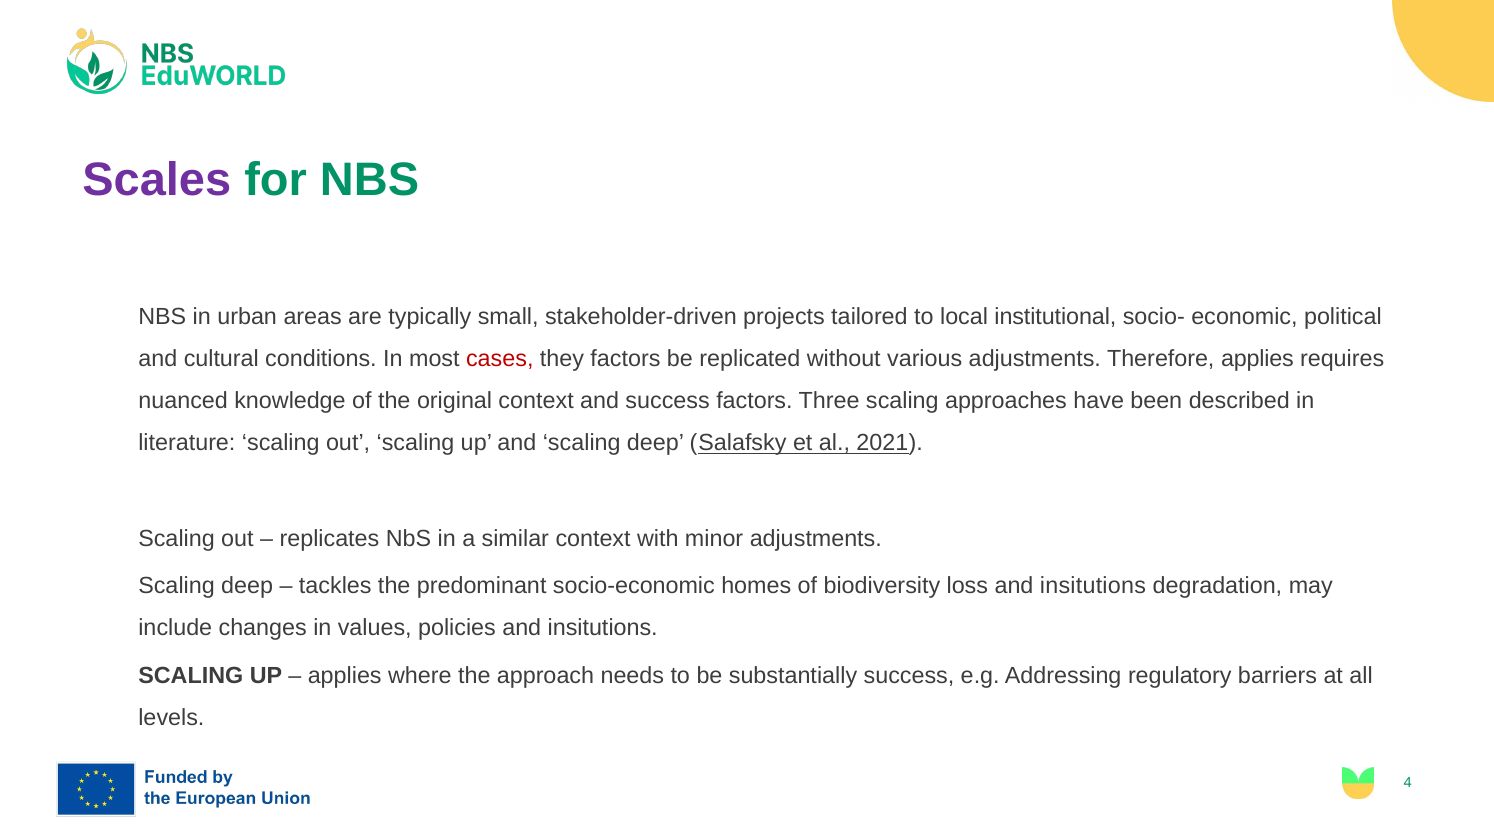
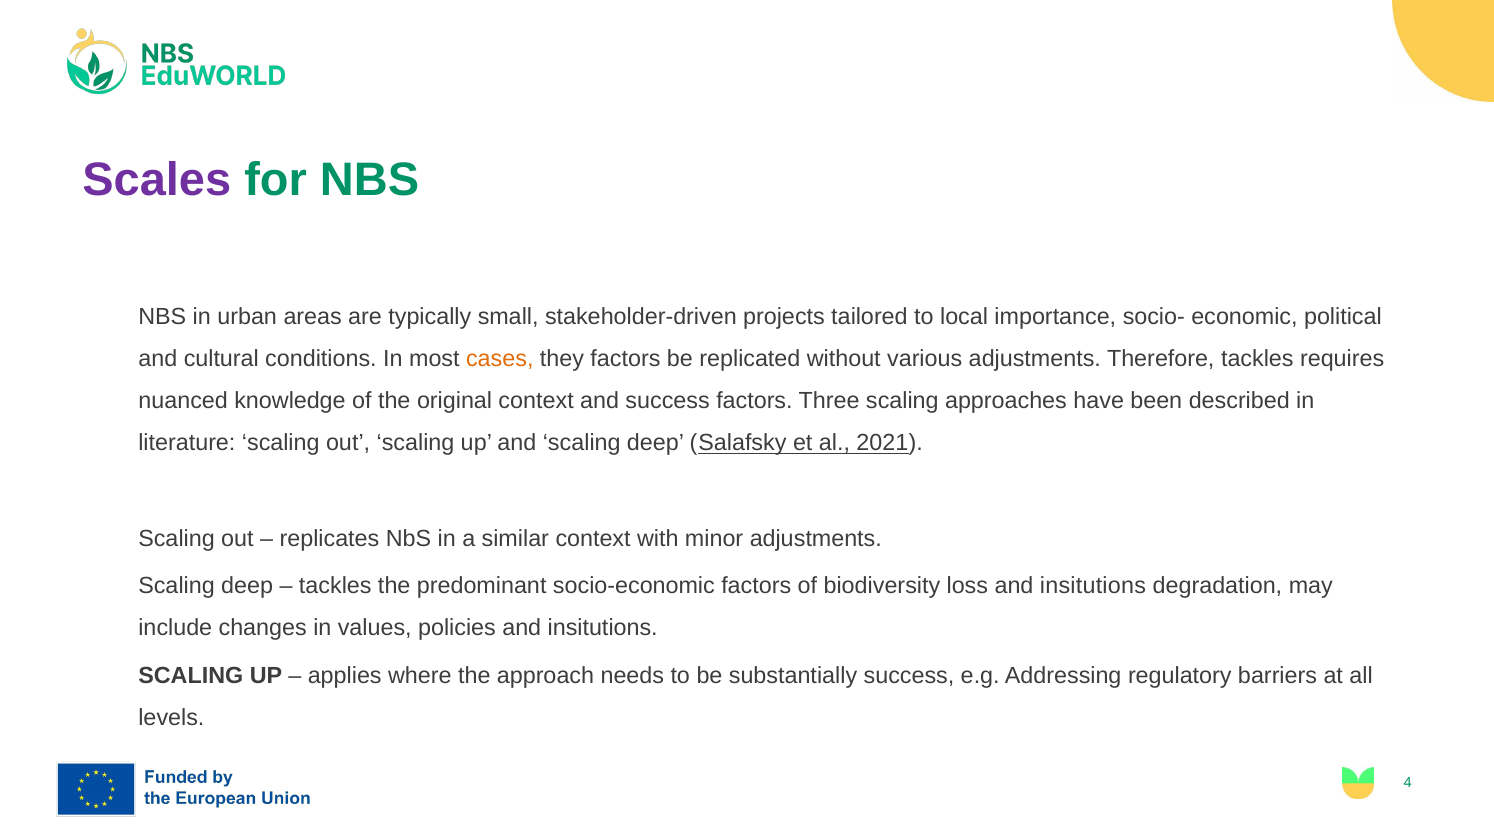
institutional: institutional -> importance (1055, 317)
cases colour: red -> orange (500, 359)
Therefore applies: applies -> tackles (1257, 359)
socio-economic homes: homes -> factors (756, 586)
